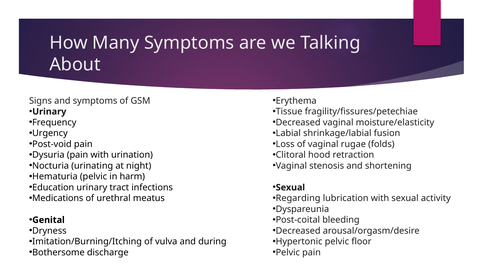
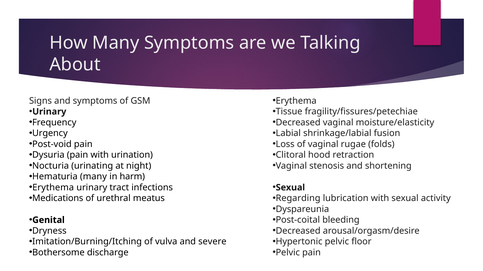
Hematuria pelvic: pelvic -> many (93, 177)
Education: Education -> Erythema (53, 188)
during: during -> severe (212, 242)
